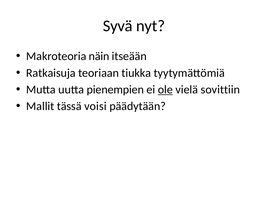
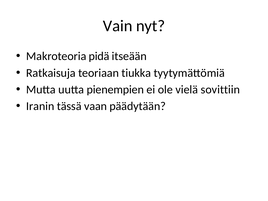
Syvä: Syvä -> Vain (118, 26)
näin: näin -> pidä (99, 56)
ole underline: present -> none (165, 90)
Mallit: Mallit -> Iranin (40, 106)
voisi: voisi -> vaan (96, 106)
